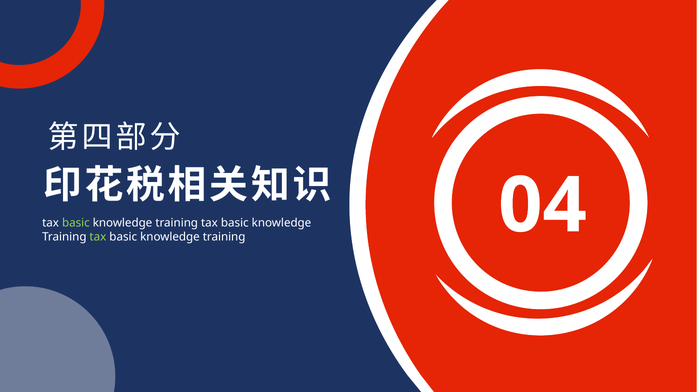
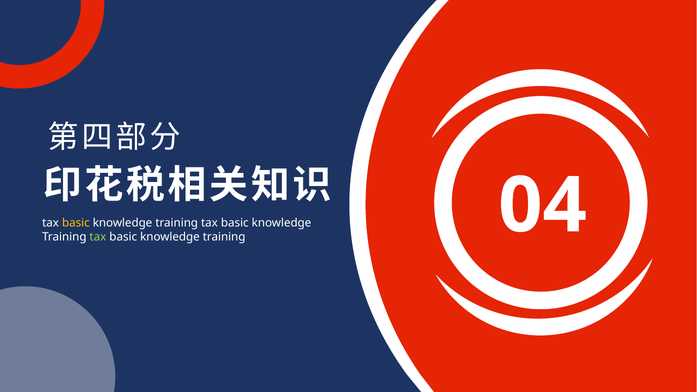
basic colour: light green -> yellow (76, 223)
